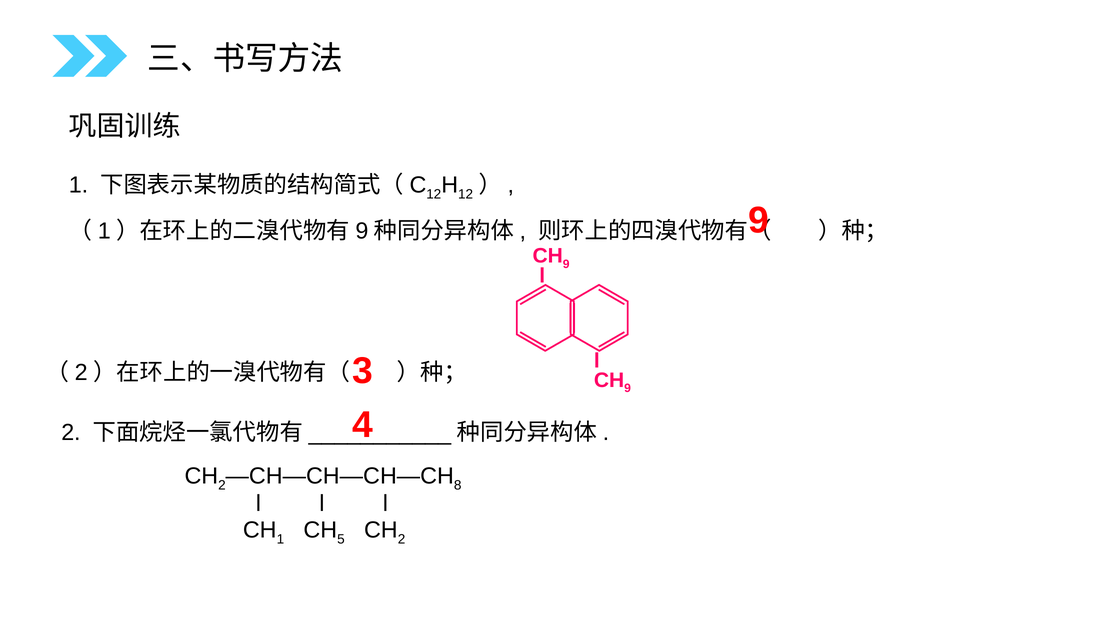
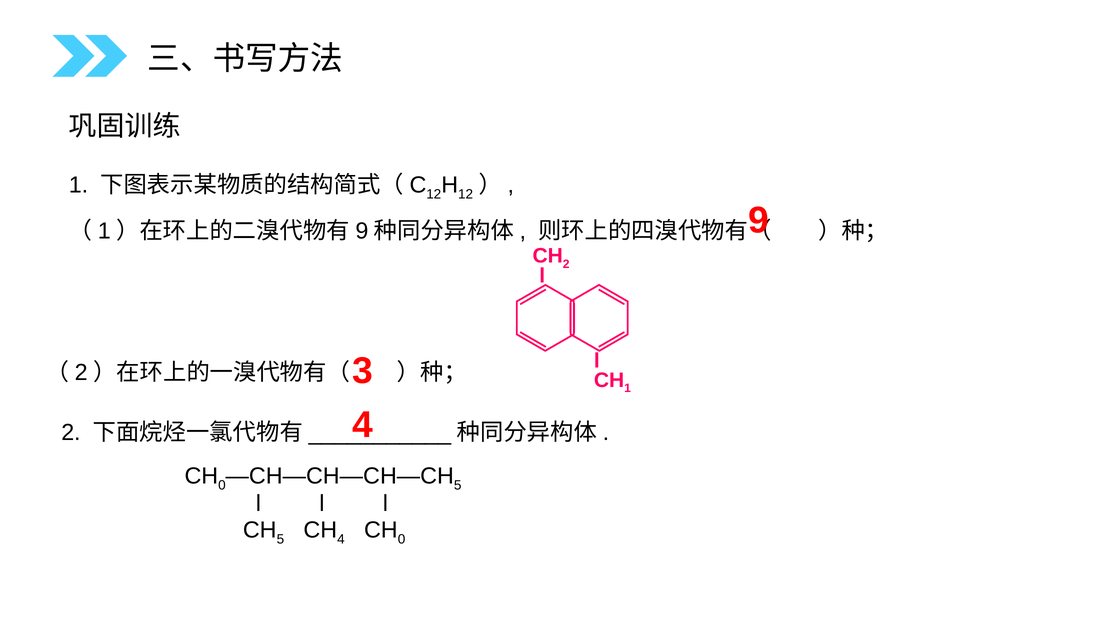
9: 9 -> 2 (566, 264)
9: 9 -> 1 (628, 389)
2: 2 -> 0 (222, 486)
8: 8 -> 5 (458, 486)
1: 1 -> 5 (280, 539)
5: 5 -> 4 (341, 539)
2: 2 -> 0 (402, 539)
